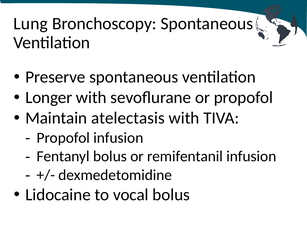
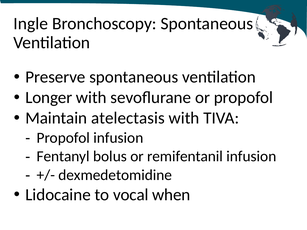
Lung: Lung -> Ingle (31, 24)
vocal bolus: bolus -> when (171, 195)
